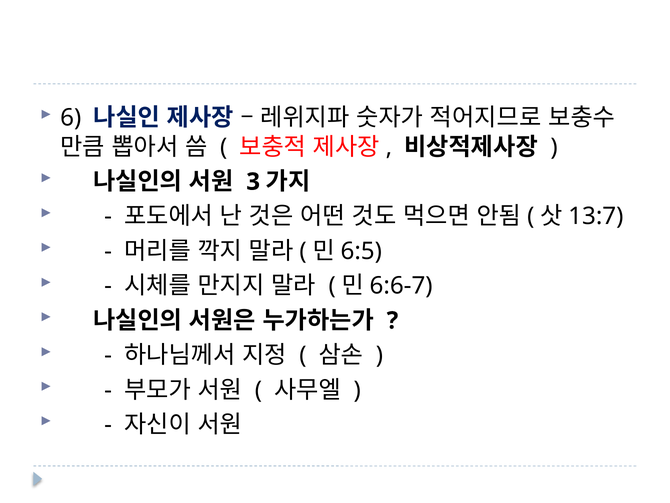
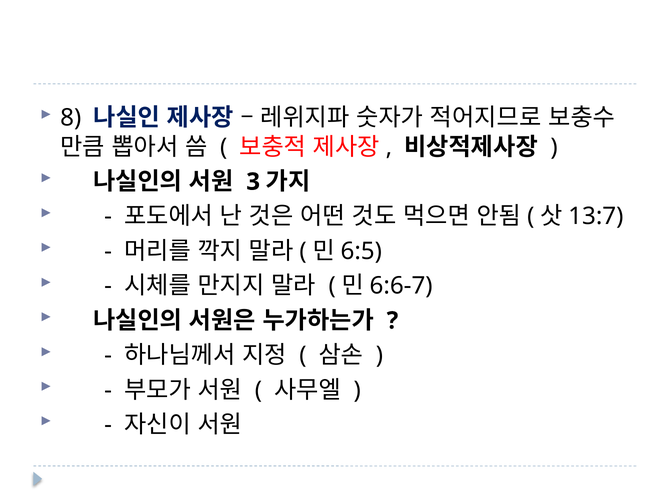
6: 6 -> 8 (71, 118)
